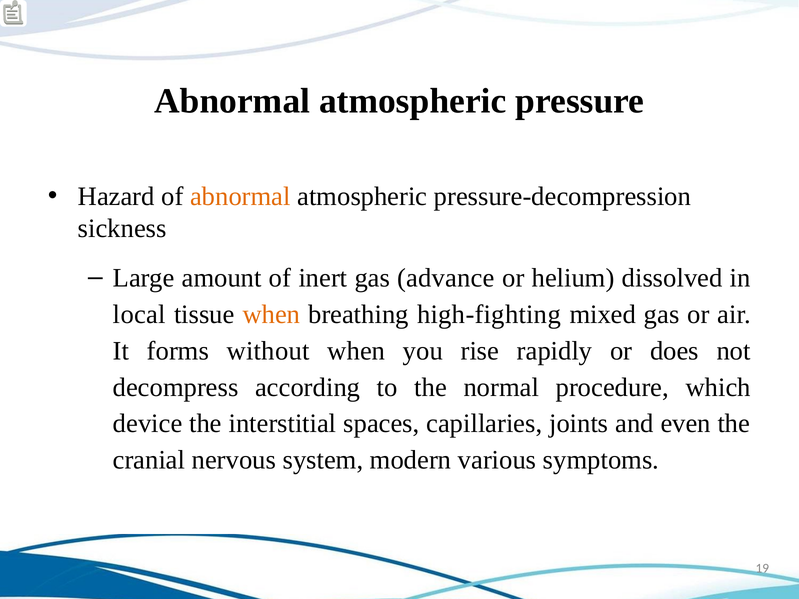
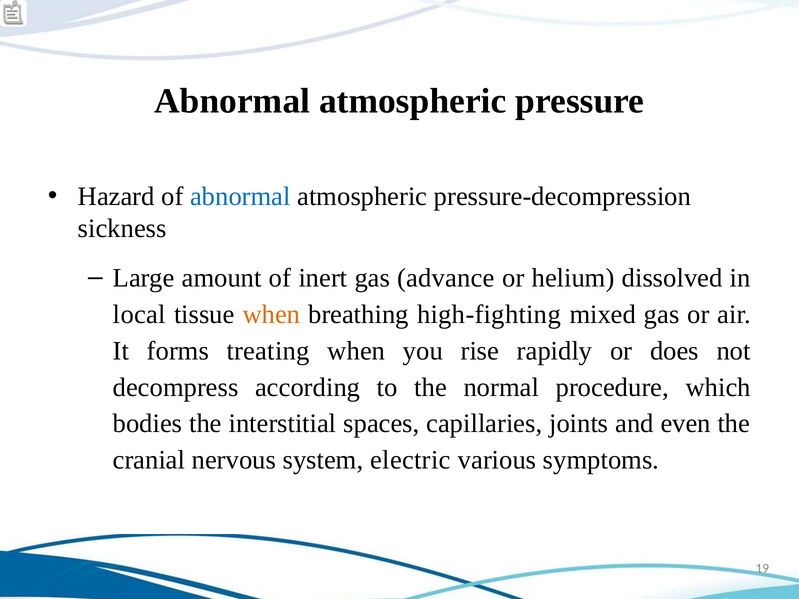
abnormal colour: orange -> blue (240, 196)
without: without -> treating (268, 351)
device: device -> bodies (148, 424)
modern: modern -> electric (410, 460)
